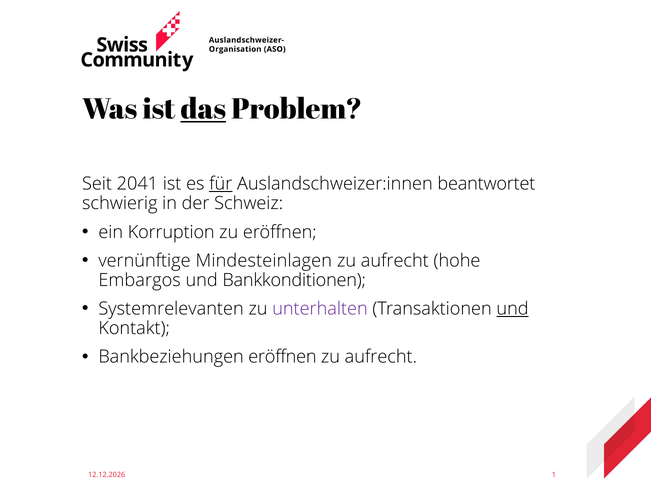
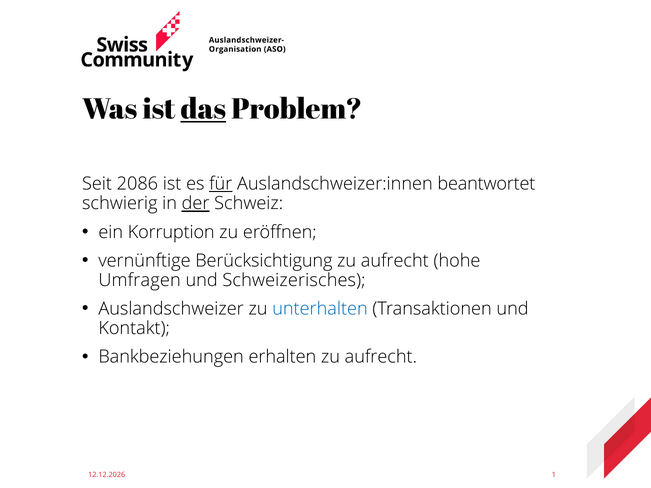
2041: 2041 -> 2086 (137, 184)
der underline: none -> present (196, 204)
Mindesteinlagen: Mindesteinlagen -> Berücksichtigung (264, 261)
Embargos: Embargos -> Umfragen (140, 280)
Bankkonditionen: Bankkonditionen -> Schweizerisches (294, 280)
Systemrelevanten: Systemrelevanten -> Auslandschweizer (171, 309)
unterhalten colour: purple -> blue (320, 309)
und underline: present -> none (513, 309)
Bankbeziehungen eröffnen: eröffnen -> erhalten (282, 357)
